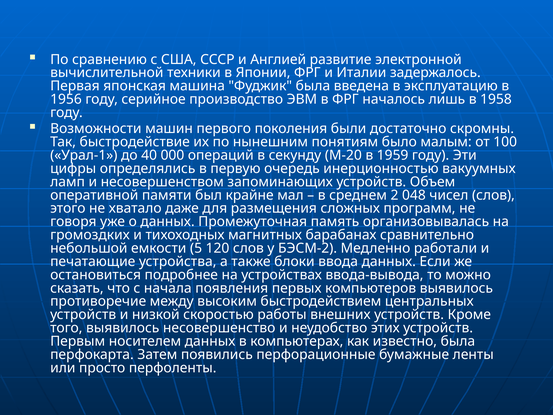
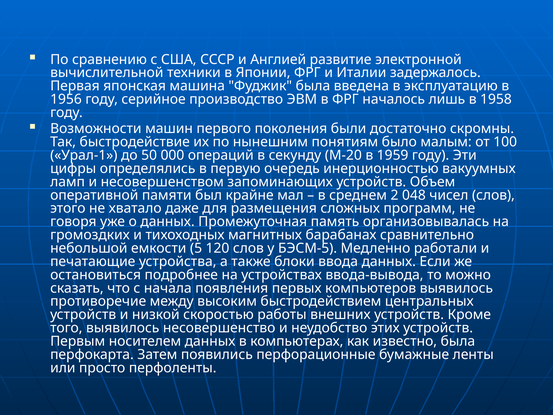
40: 40 -> 50 (149, 155)
БЭСМ-2: БЭСМ-2 -> БЭСМ-5 (308, 248)
